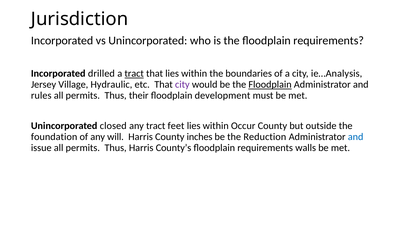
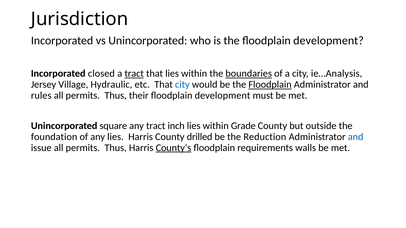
the floodplain requirements: requirements -> development (329, 41)
drilled: drilled -> closed (101, 74)
boundaries underline: none -> present (249, 74)
city colour: purple -> blue (182, 85)
closed: closed -> square (113, 126)
feet: feet -> inch (176, 126)
Occur: Occur -> Grade (243, 126)
any will: will -> lies (115, 137)
inches: inches -> drilled (200, 137)
County’s underline: none -> present (174, 148)
